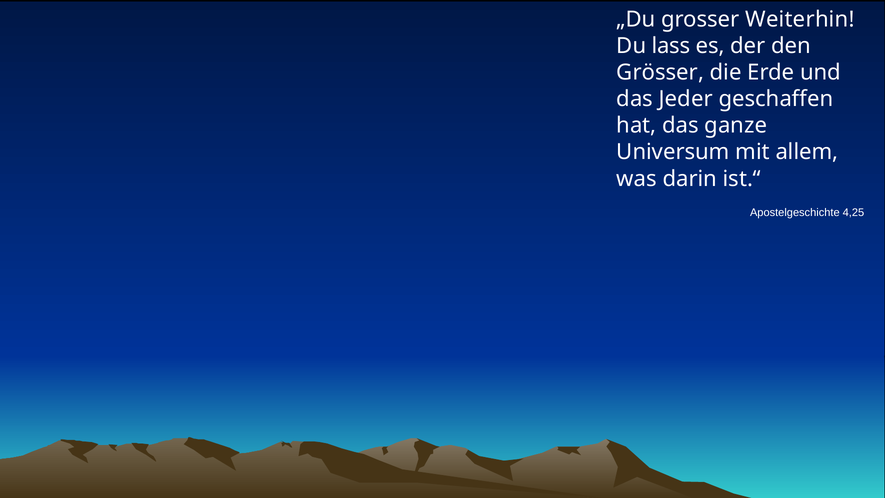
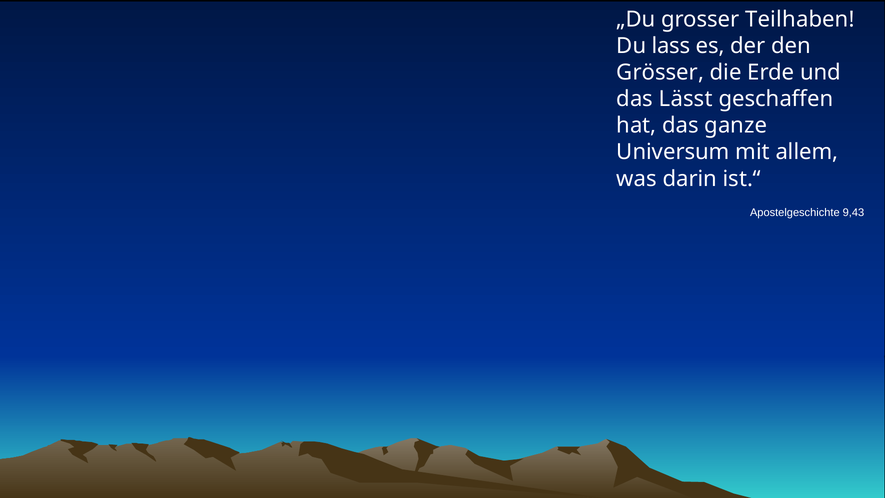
Weiterhin: Weiterhin -> Teilhaben (800, 19)
Jeder: Jeder -> Lässt (686, 99)
4,25: 4,25 -> 9,43 (853, 213)
